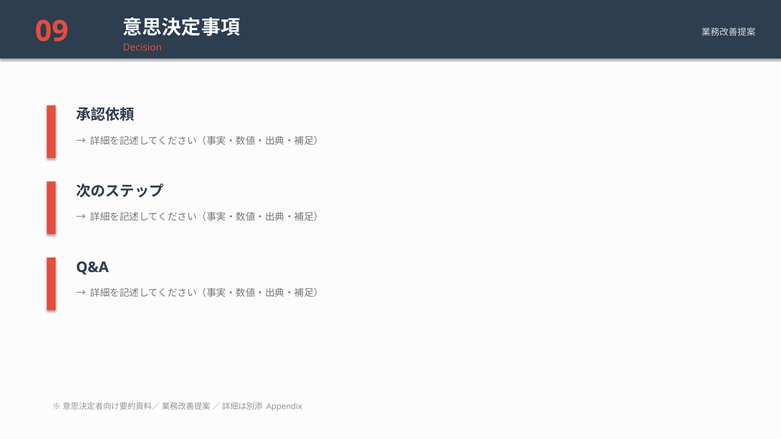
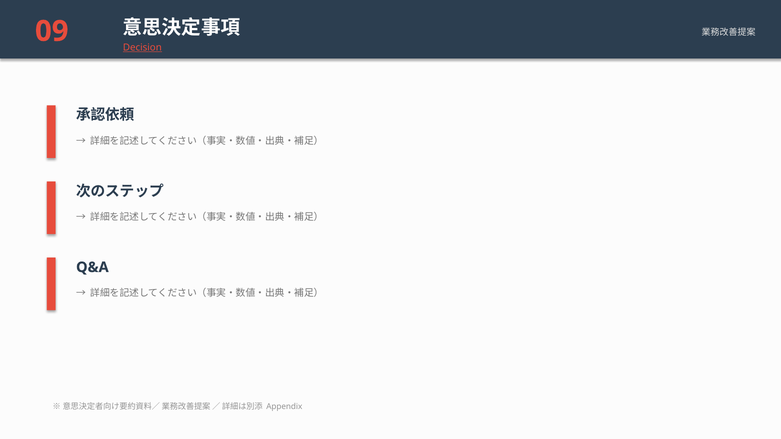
Decision underline: none -> present (142, 47)
